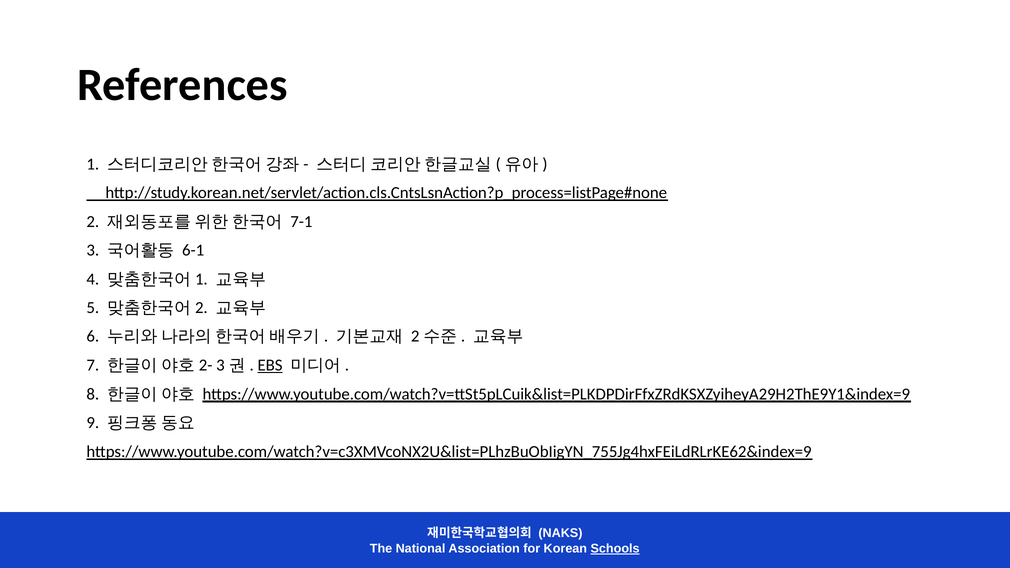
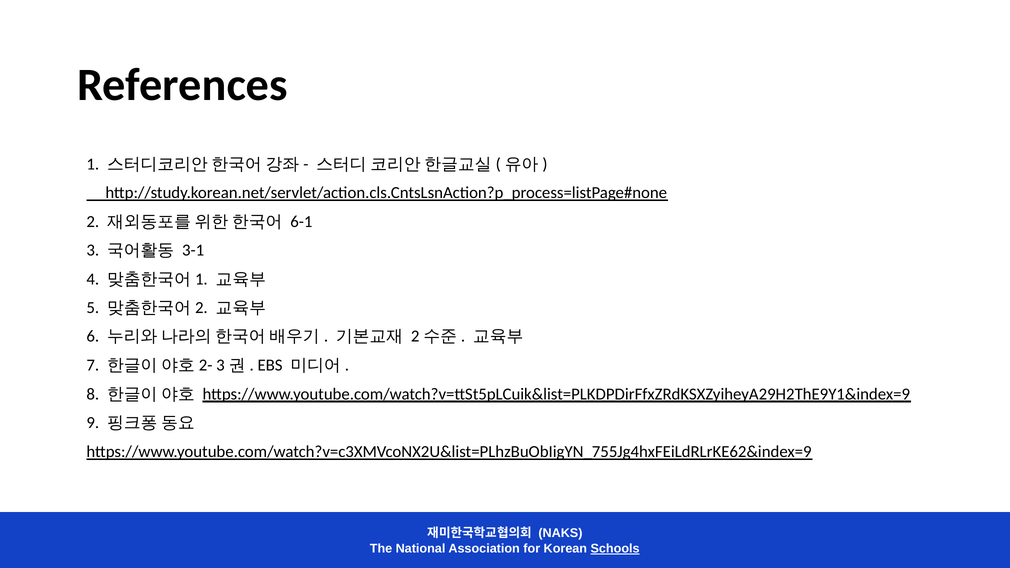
7-1: 7-1 -> 6-1 (301, 222)
6-1: 6-1 -> 3-1 (193, 250)
EBS underline: present -> none (270, 365)
